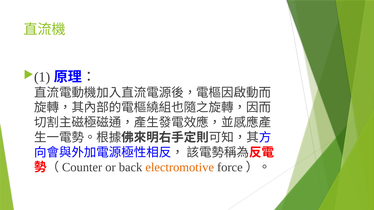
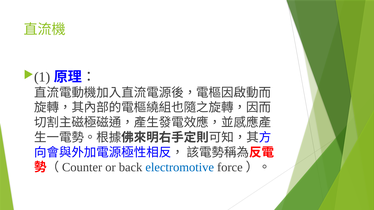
electromotive colour: orange -> blue (180, 168)
